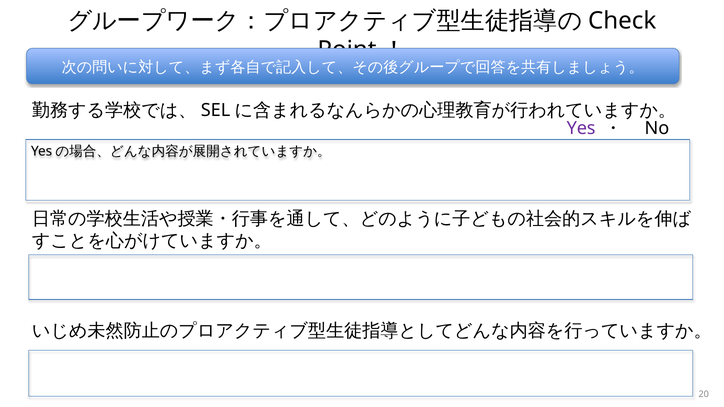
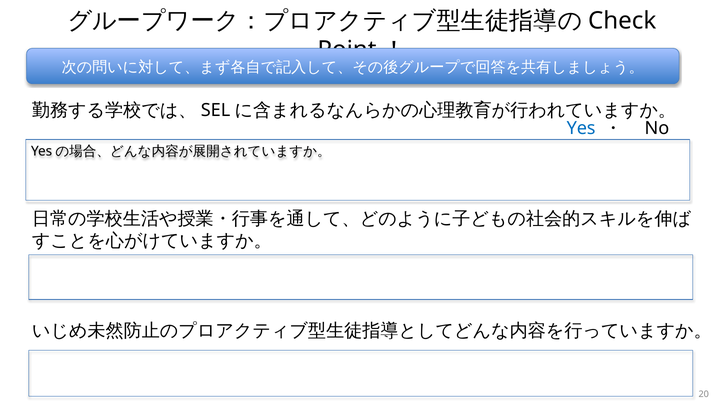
Yes colour: purple -> blue (581, 128)
